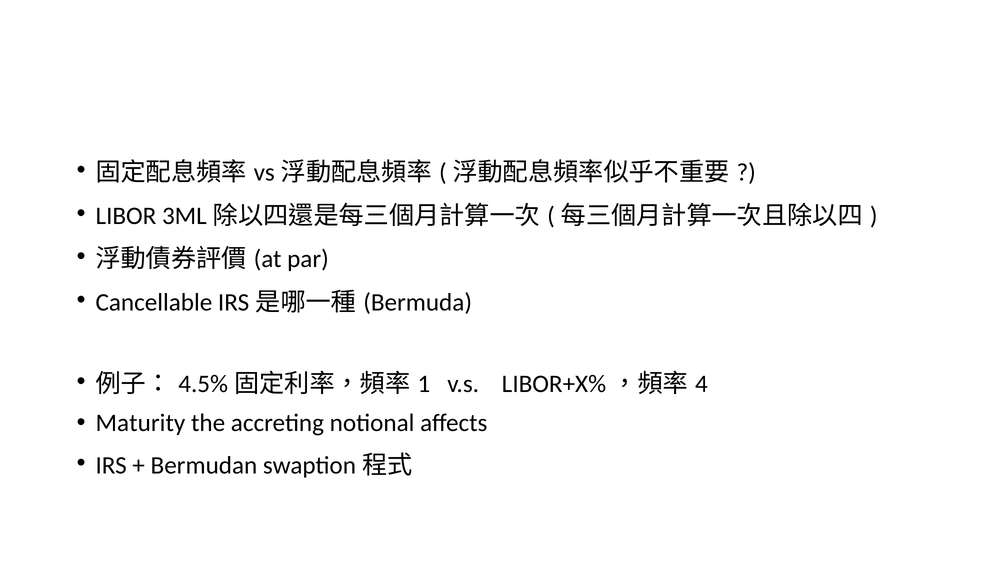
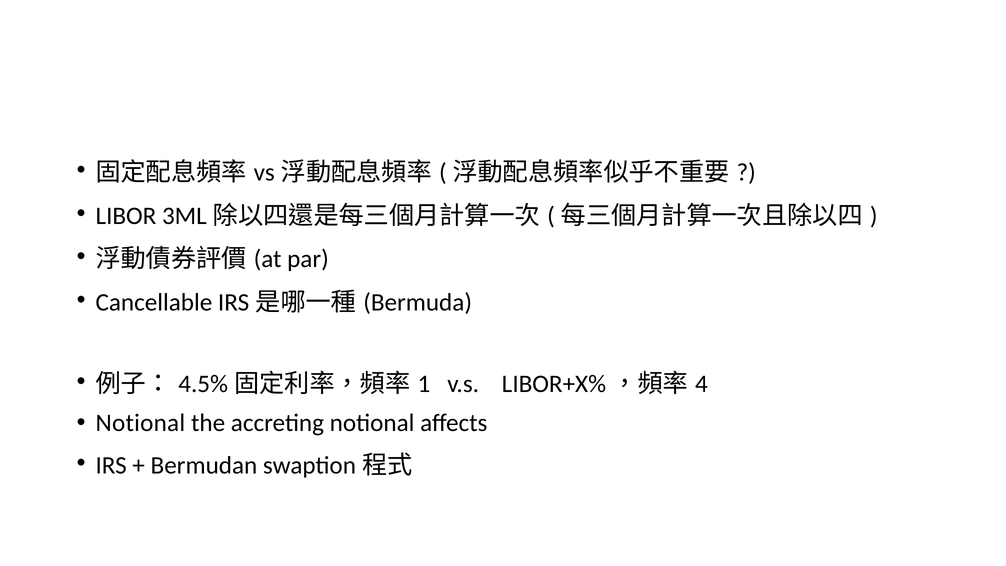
Maturity: Maturity -> Notional (140, 423)
